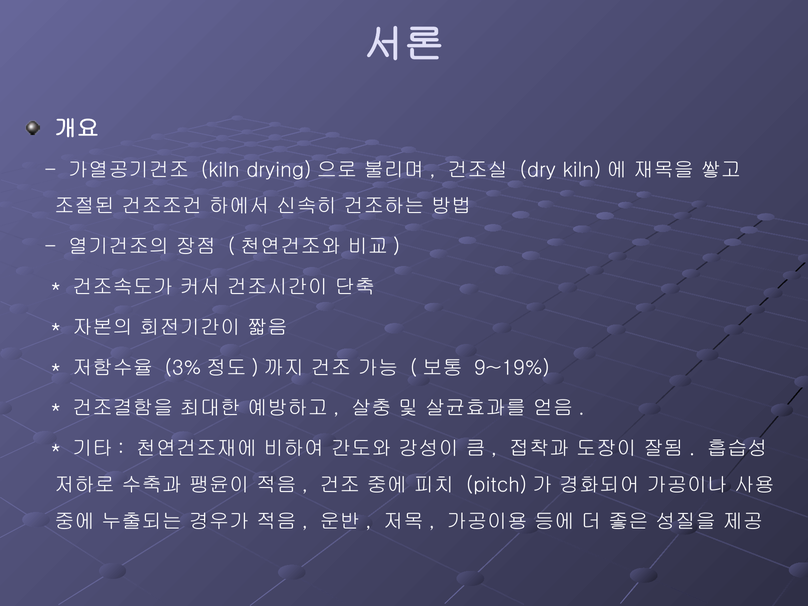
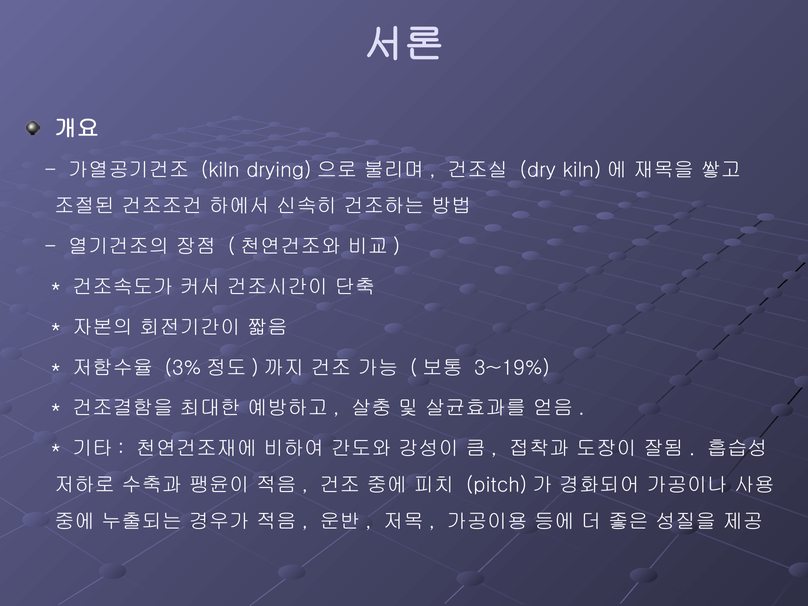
9~19%: 9~19% -> 3~19% (512, 368)
